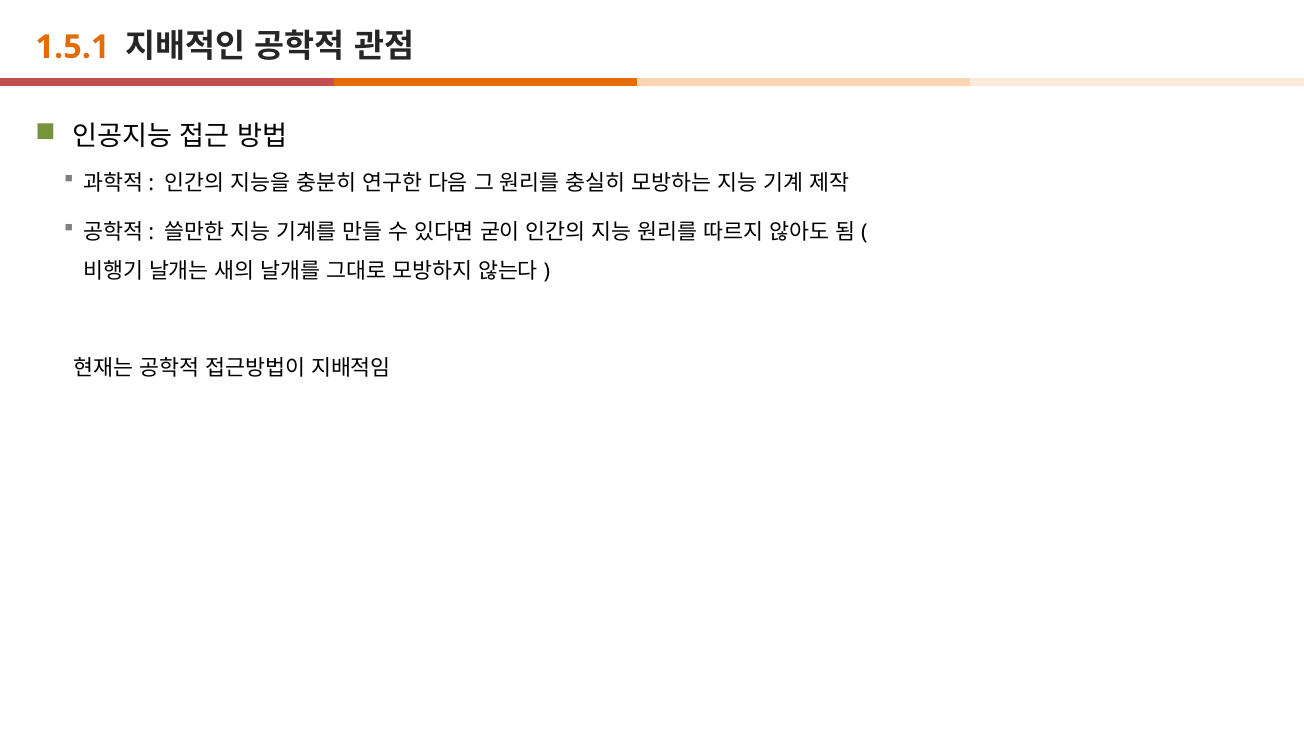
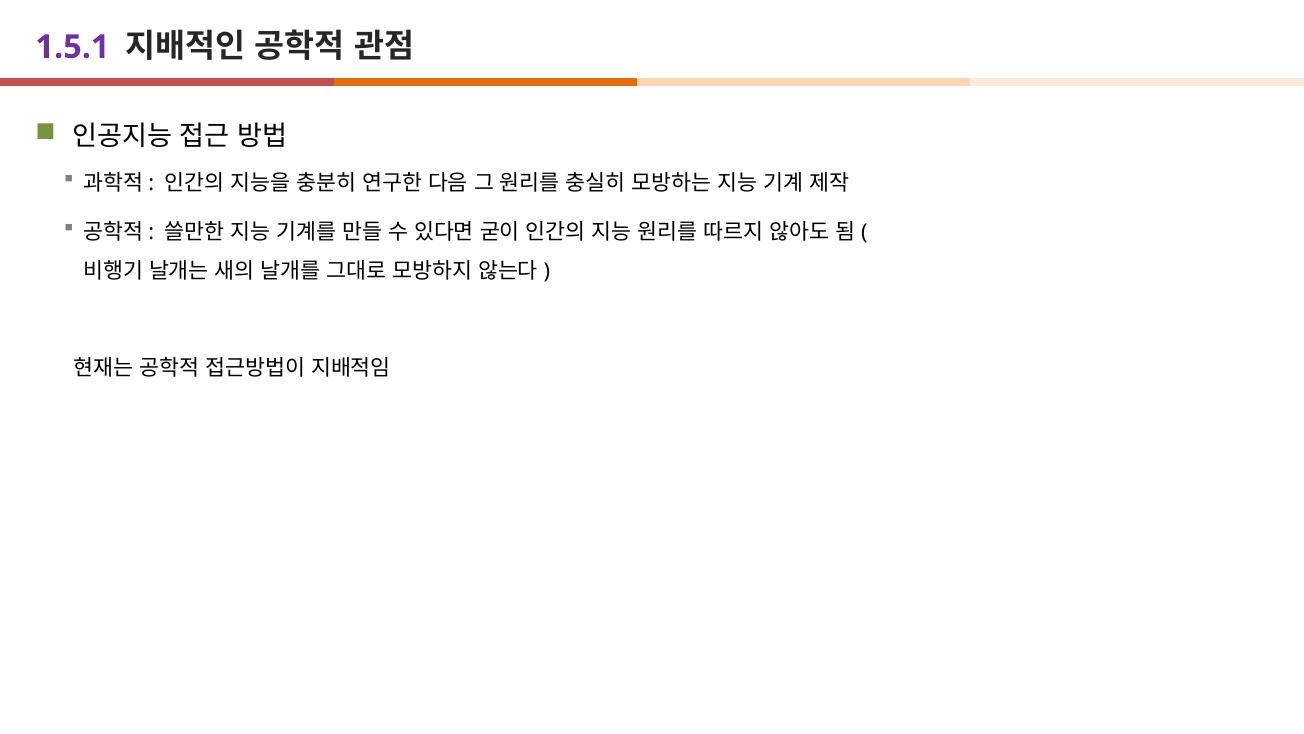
1.5.1 colour: orange -> purple (73, 47)
